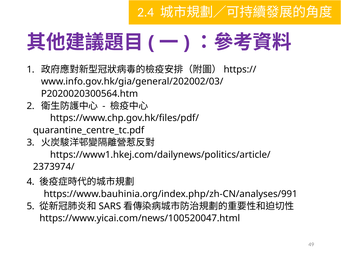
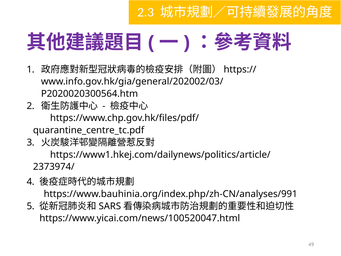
2.4: 2.4 -> 2.3 (146, 12)
